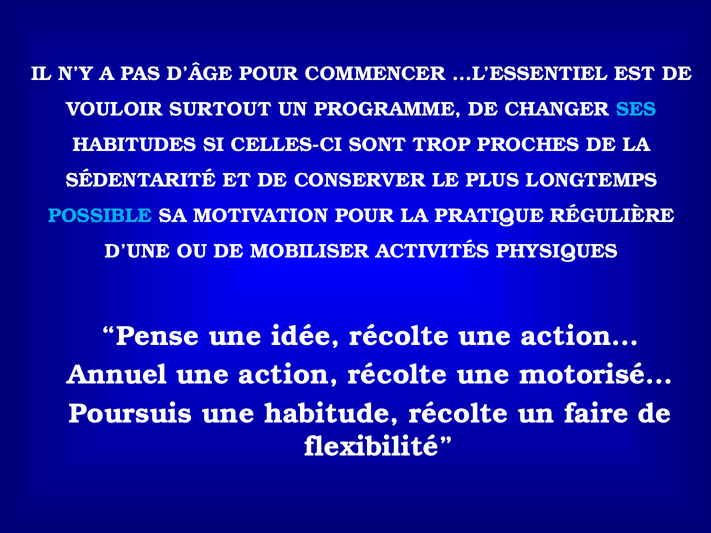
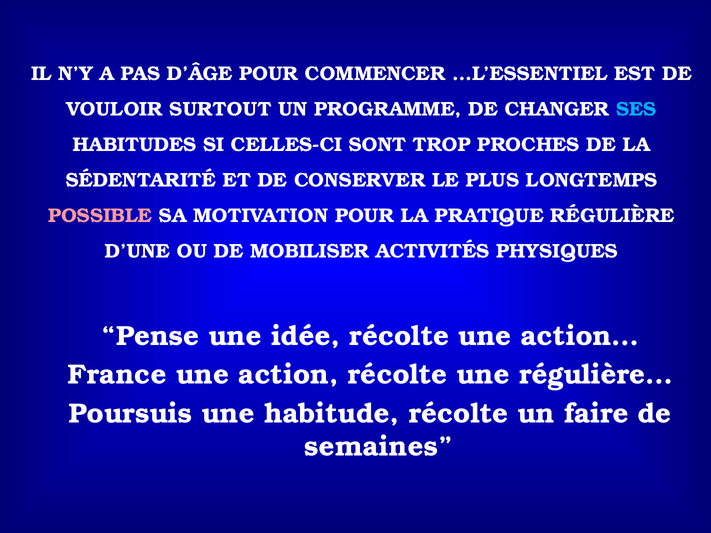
POSSIBLE colour: light blue -> pink (100, 216)
Annuel: Annuel -> France (117, 375)
motorisé…: motorisé… -> régulière… (596, 375)
flexibilité: flexibilité -> semaines (379, 447)
